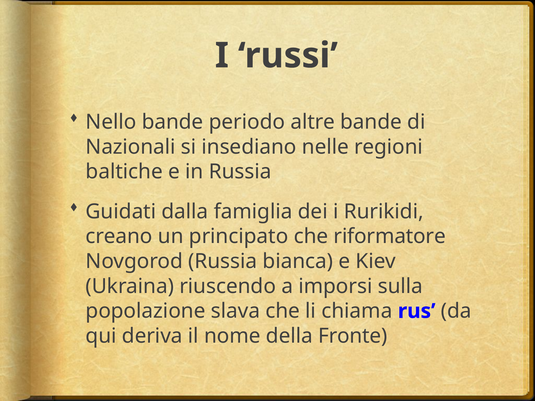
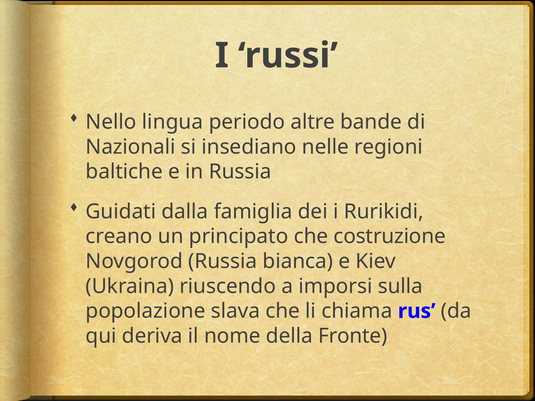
Nello bande: bande -> lingua (172, 122)
riformatore: riformatore -> costruzione (390, 237)
